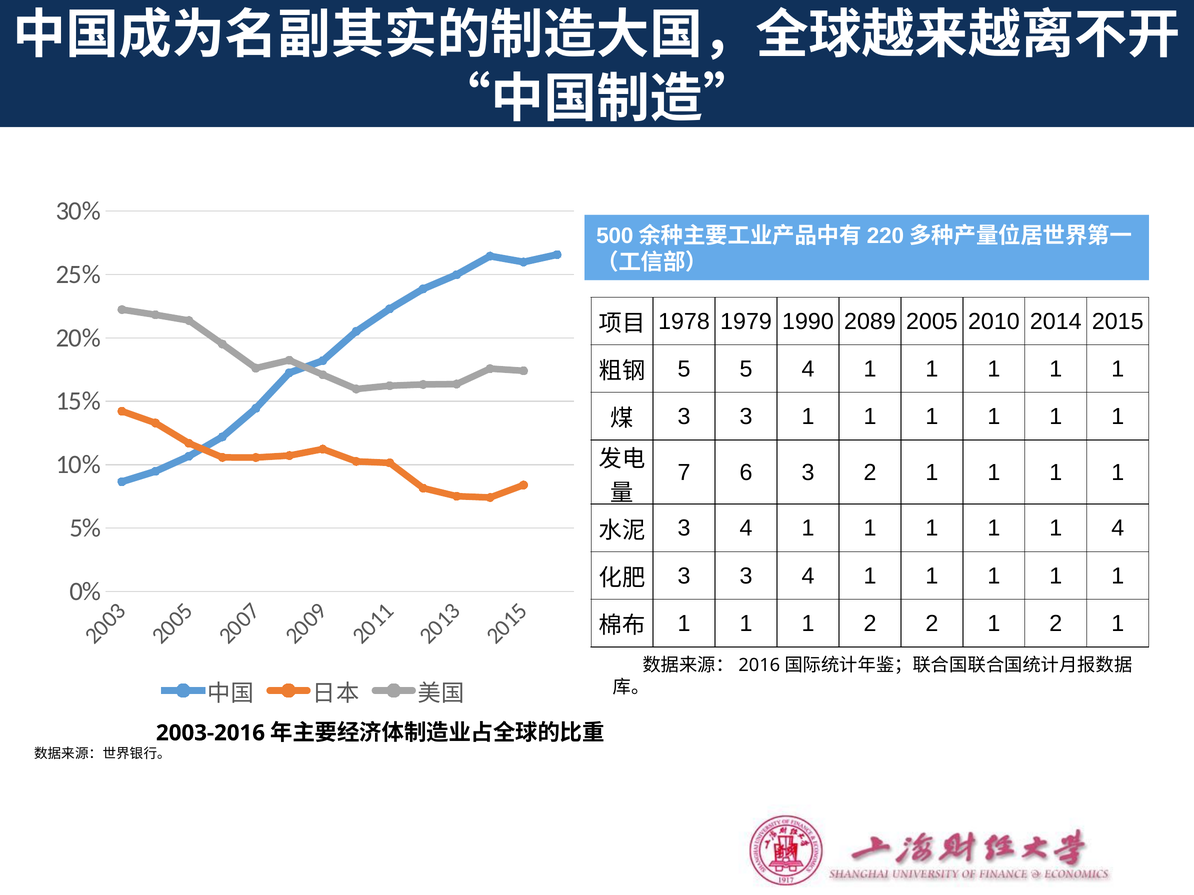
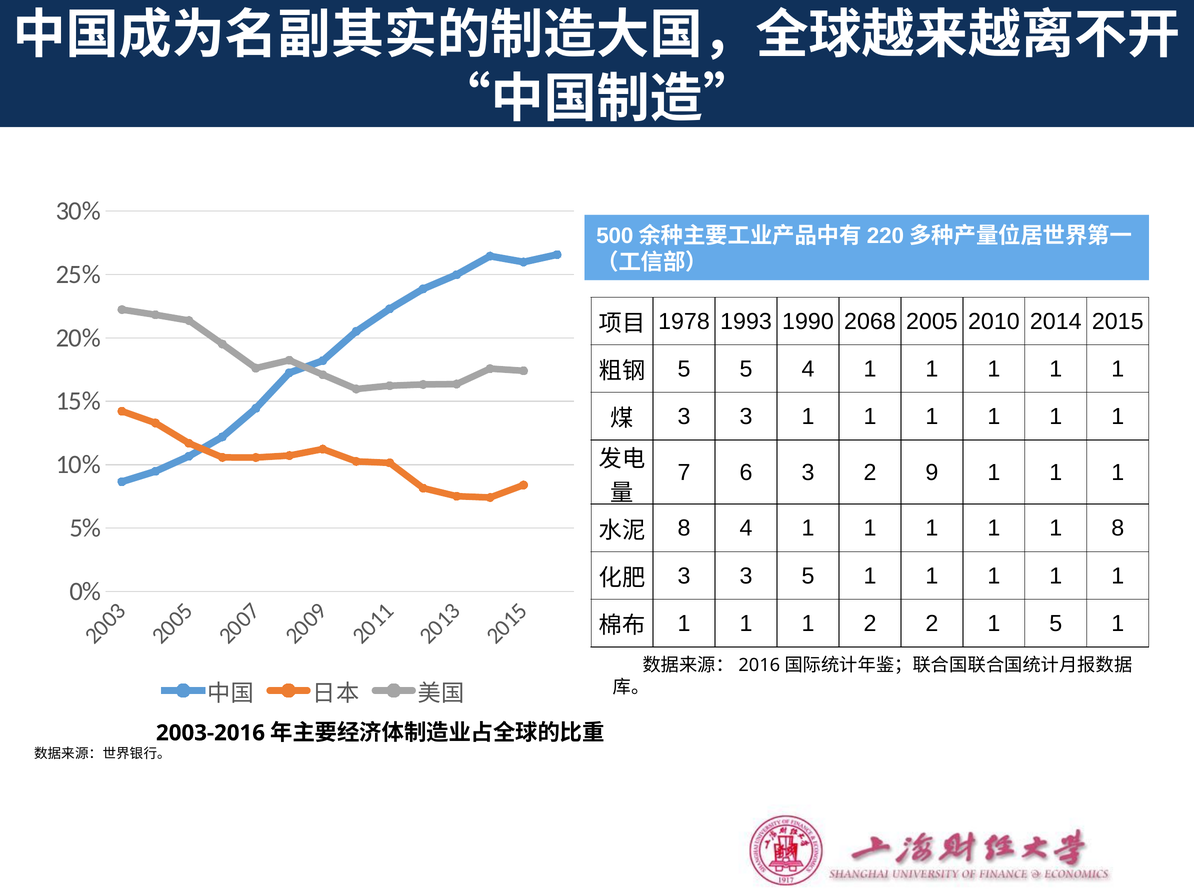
1979: 1979 -> 1993 (746, 322)
2089: 2089 -> 2068 (870, 322)
3 2 1: 1 -> 9 (932, 473)
3: 3 -> 8 (684, 529)
1 4: 4 -> 8 (1118, 529)
3 3 4: 4 -> 5 (808, 576)
2 1 2: 2 -> 5 (1056, 624)
